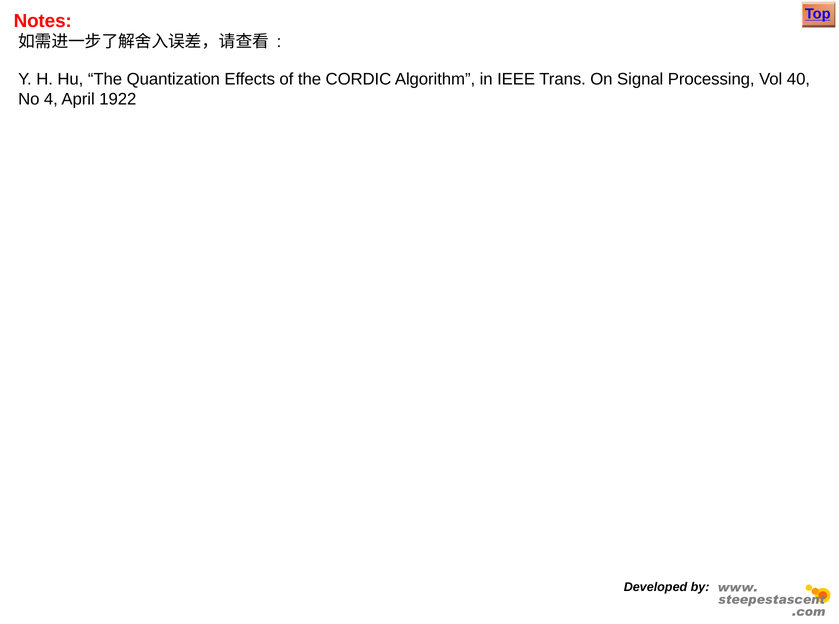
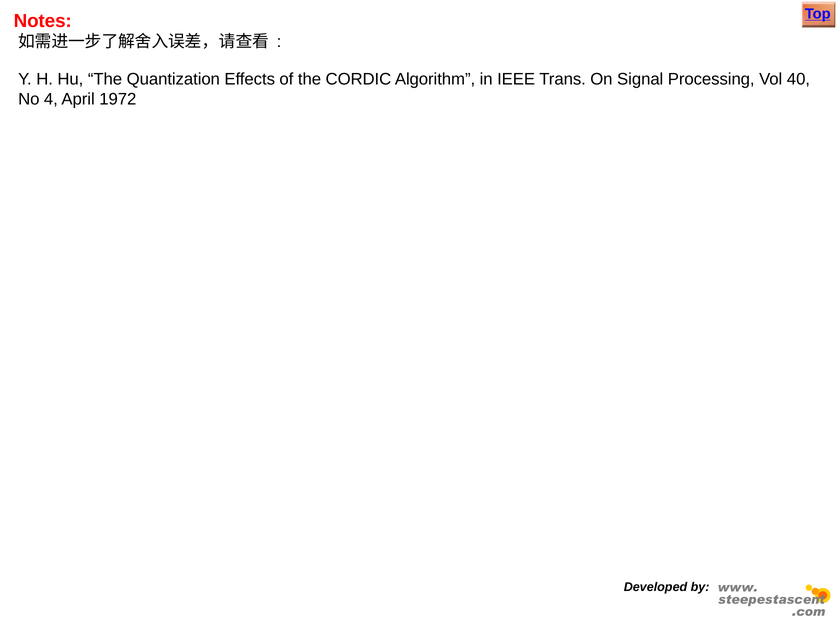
1922: 1922 -> 1972 (118, 99)
